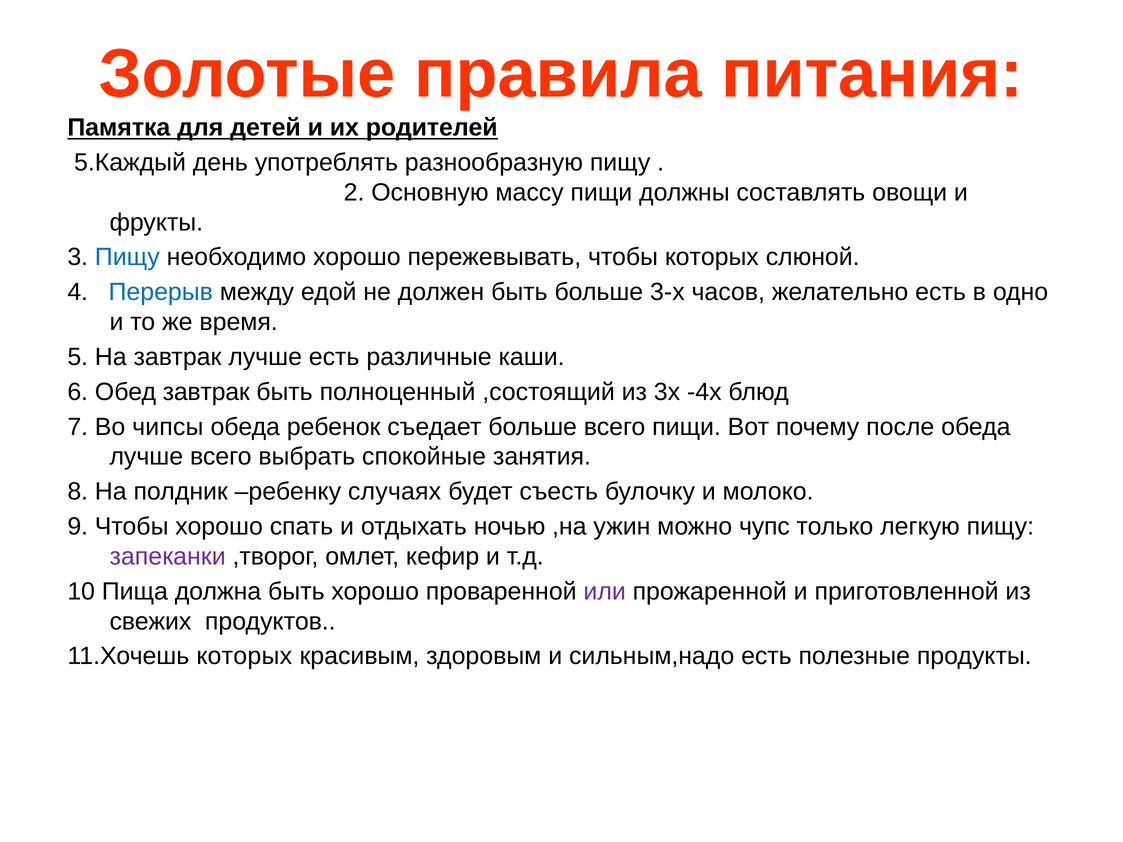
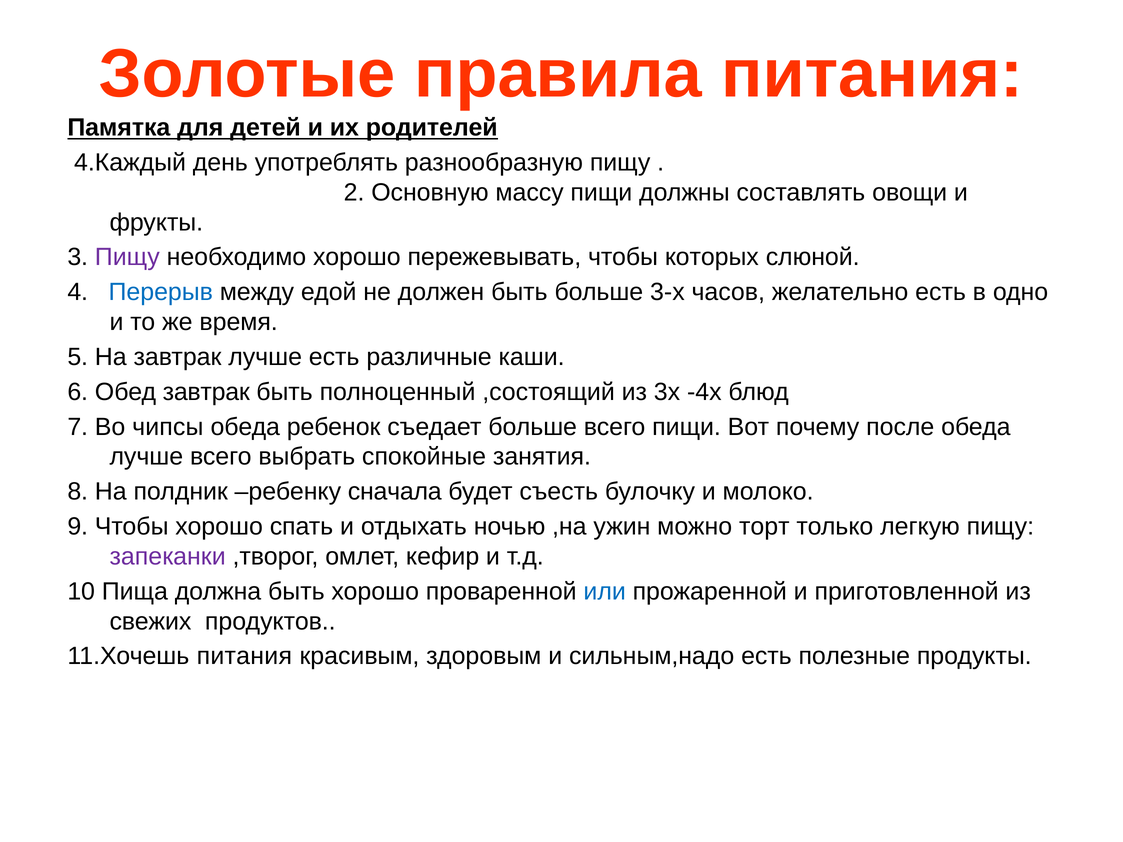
5.Каждый: 5.Каждый -> 4.Каждый (130, 163)
Пищу colour: blue -> purple (127, 257)
случаях: случаях -> сначала (395, 492)
чупс: чупс -> торт (764, 527)
или colour: purple -> blue (605, 592)
11.Хочешь которых: которых -> питания (244, 656)
